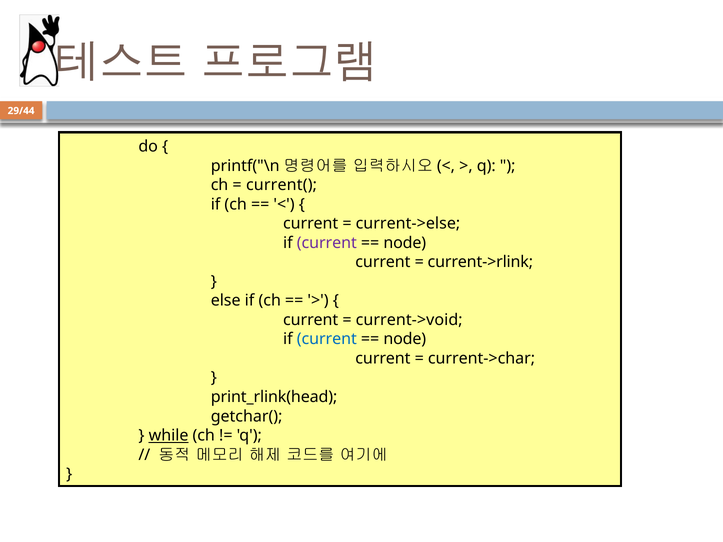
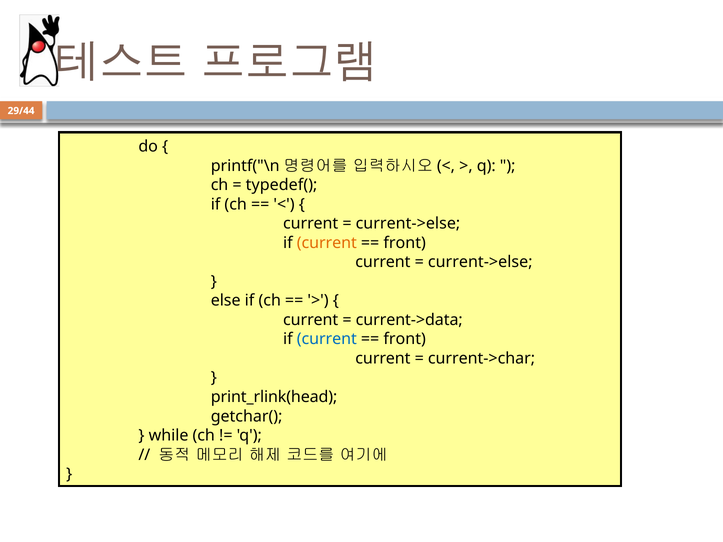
current(: current( -> typedef( (282, 185)
current colour: purple -> orange (327, 243)
node: node -> front (405, 243)
current->rlink: current->rlink -> current->else (480, 262)
current->void: current->void -> current->data (409, 320)
node: node -> front (405, 339)
while underline: present -> none (169, 436)
